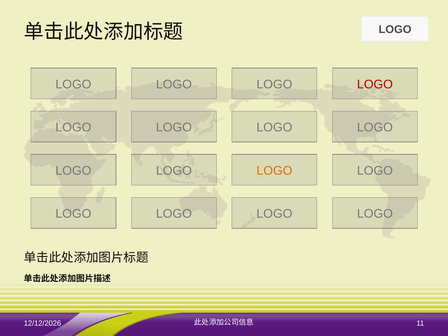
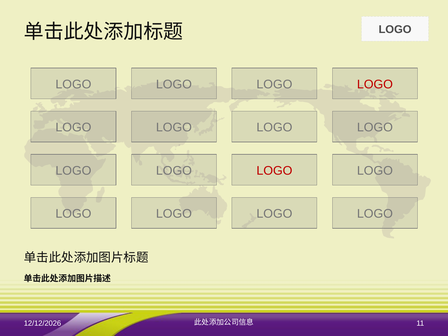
LOGO colour: orange -> red (274, 171)
